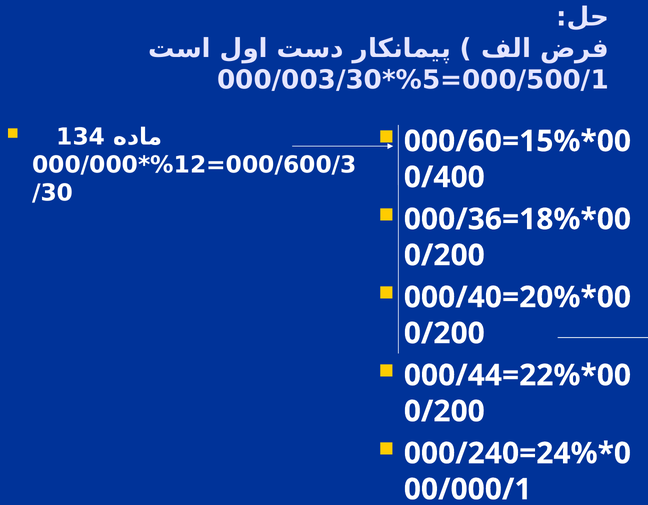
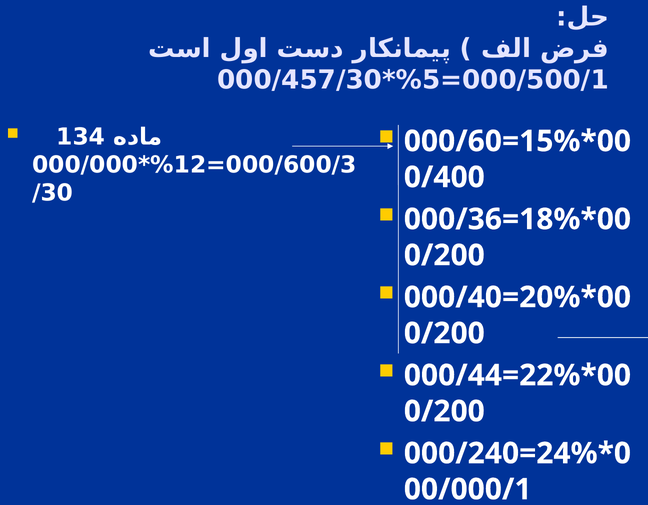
000/003/30: 000/003/30 -> 000/457/30 (300, 80)
